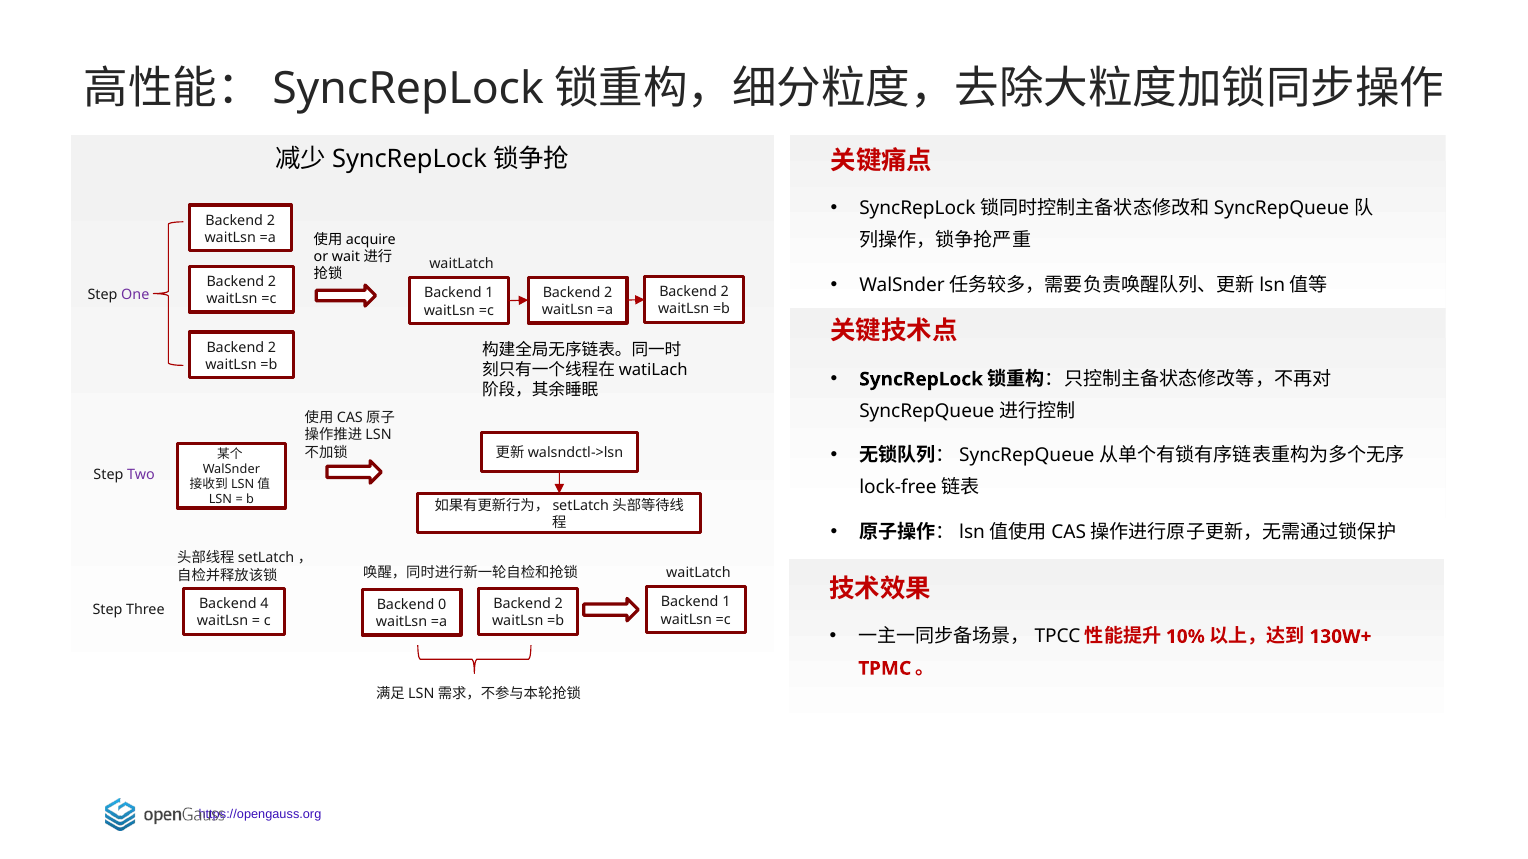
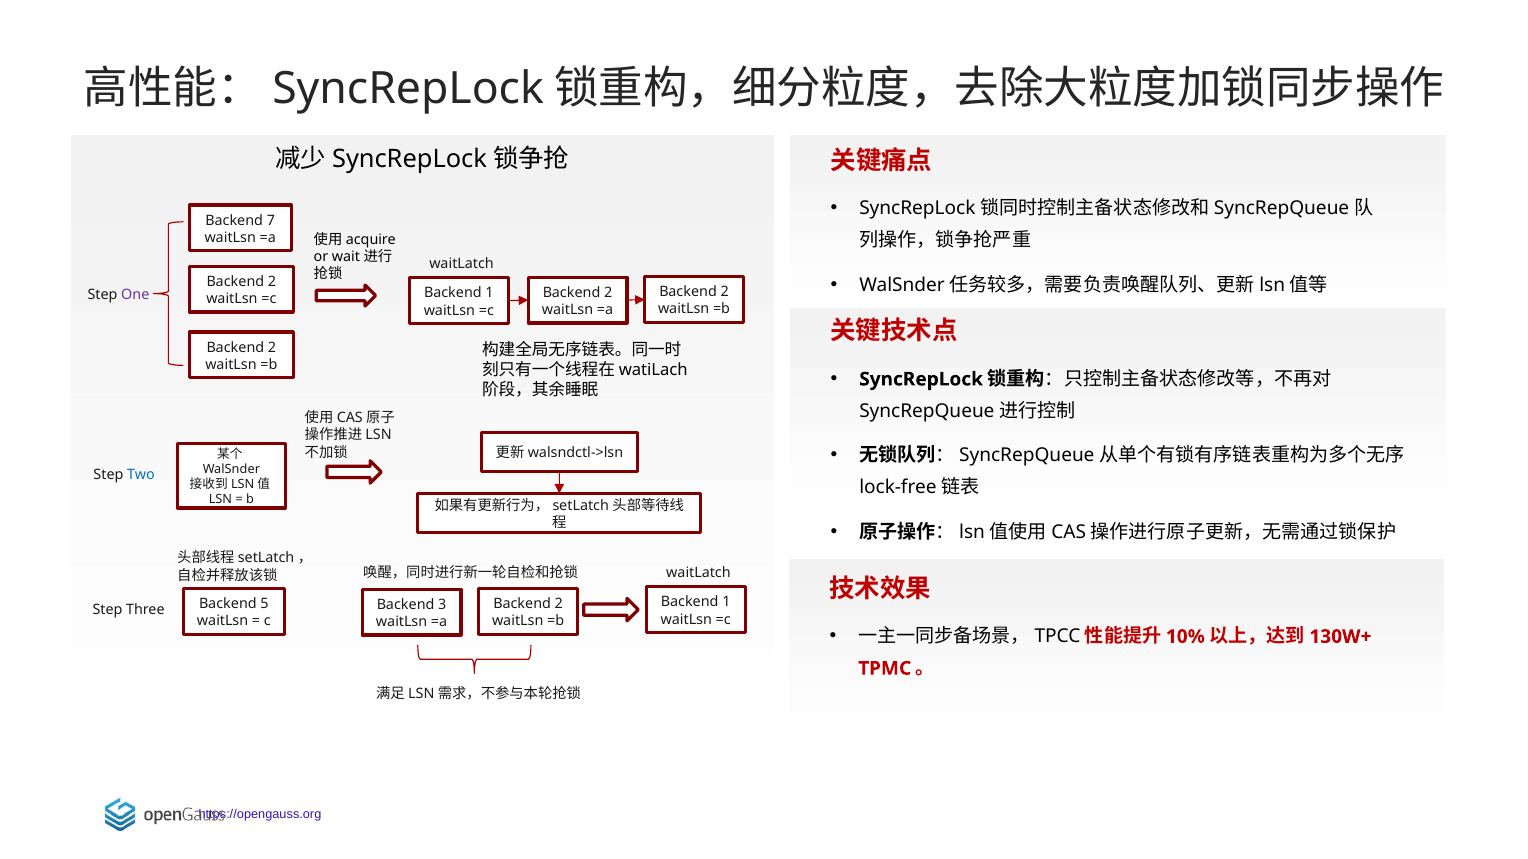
2: 2 -> 7 (271, 220)
Two colour: purple -> blue (141, 475)
4: 4 -> 5 (265, 604)
0: 0 -> 3 (442, 605)
